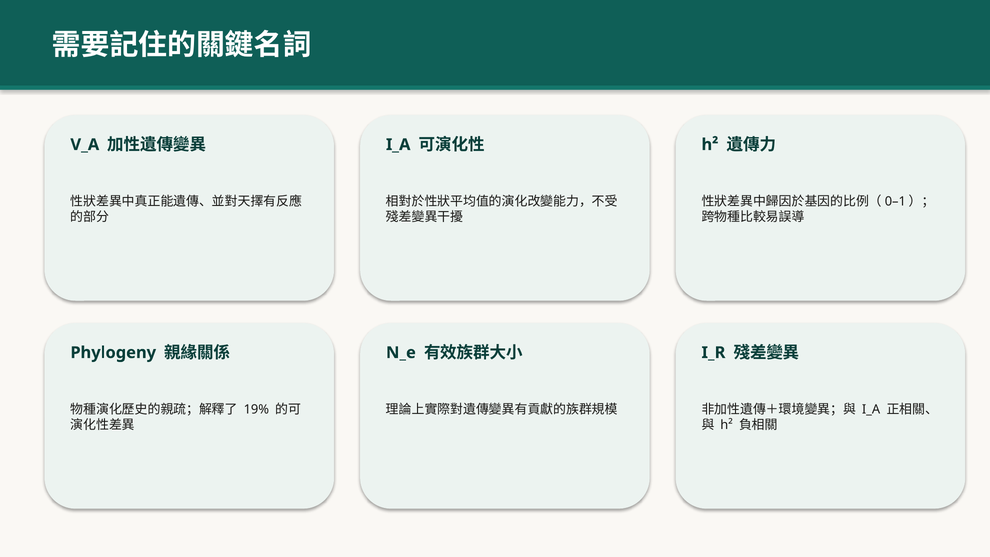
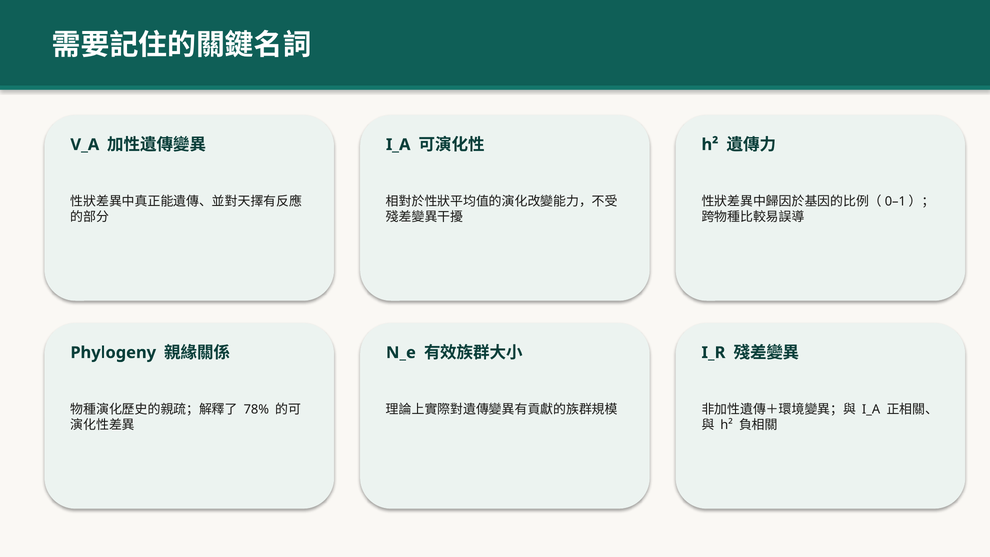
19%: 19% -> 78% (256, 410)
